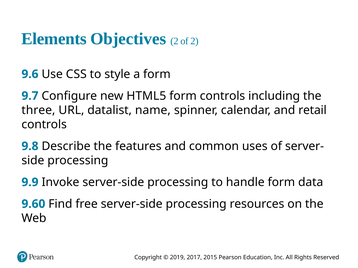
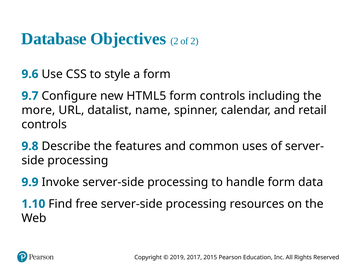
Elements: Elements -> Database (54, 39)
three: three -> more (38, 110)
9.60: 9.60 -> 1.10 (33, 204)
